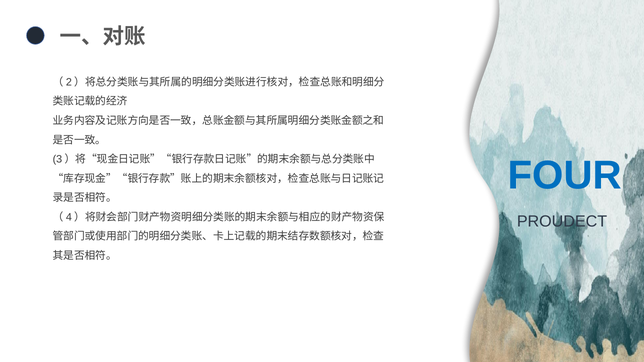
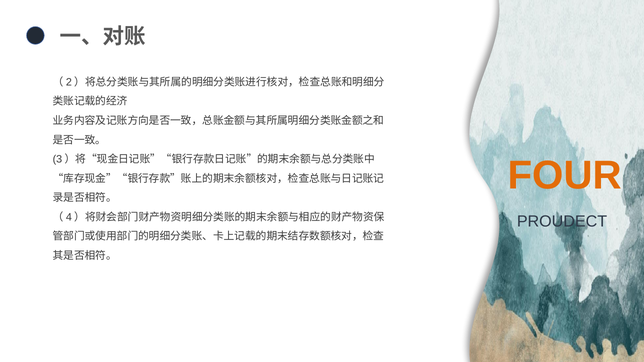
FOUR colour: blue -> orange (565, 176)
